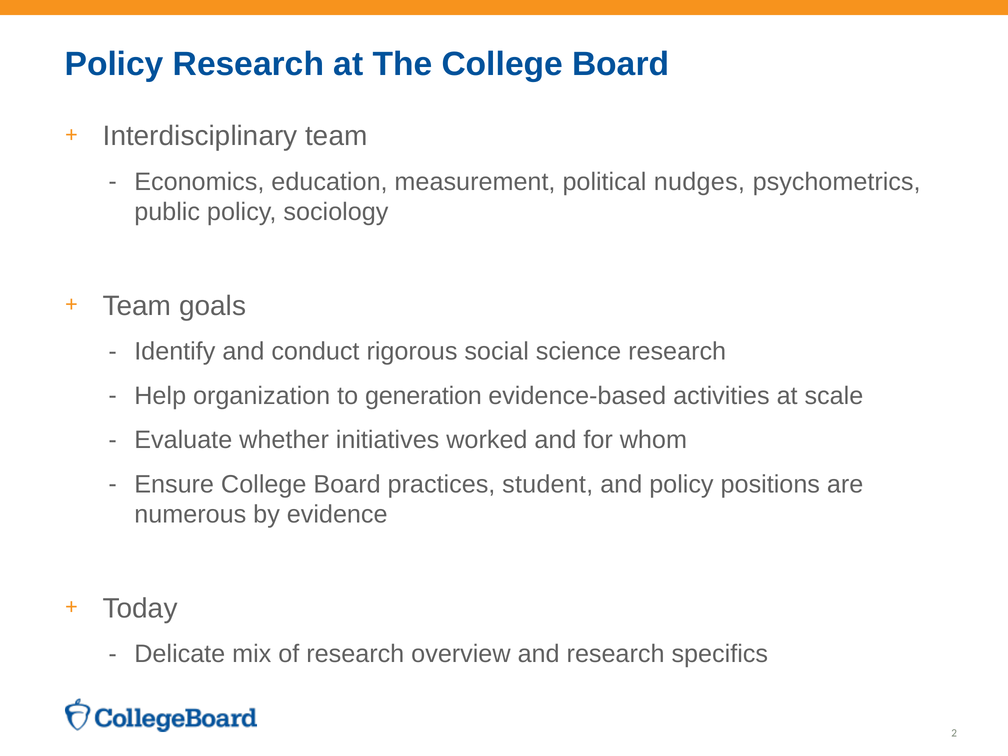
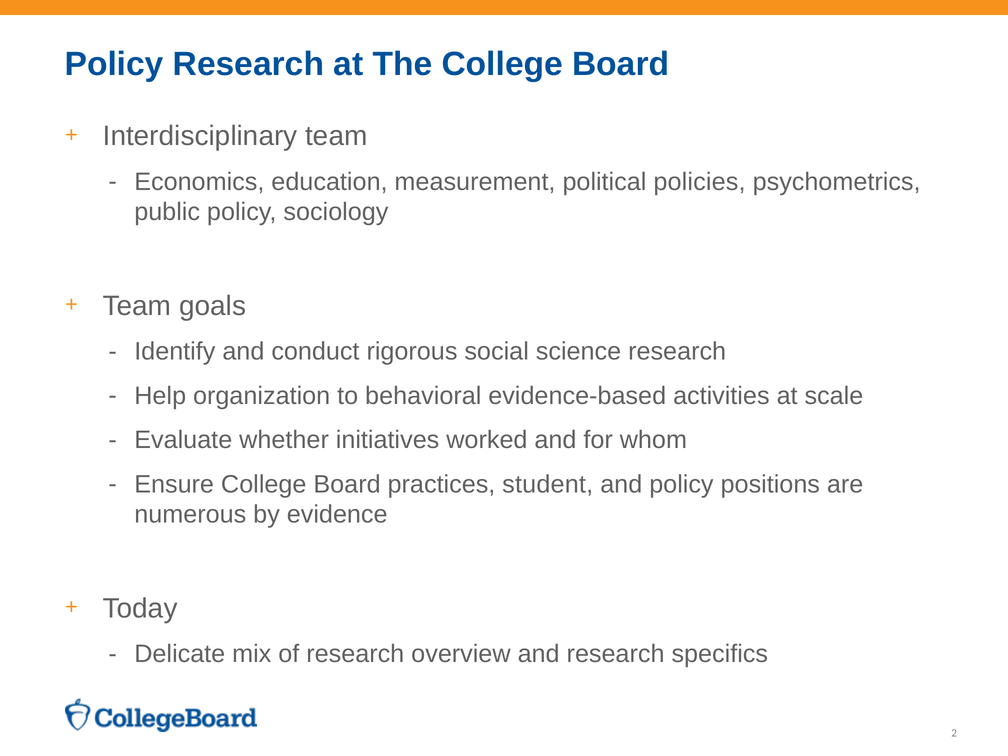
nudges: nudges -> policies (699, 182)
generation: generation -> behavioral (423, 396)
